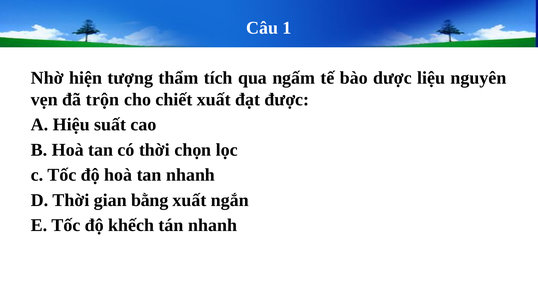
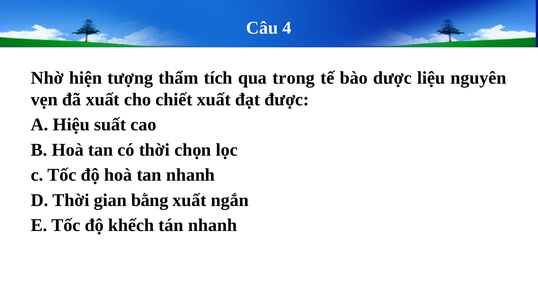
1: 1 -> 4 (287, 28)
ngấm: ngấm -> trong (294, 78)
đã trộn: trộn -> xuất (103, 99)
